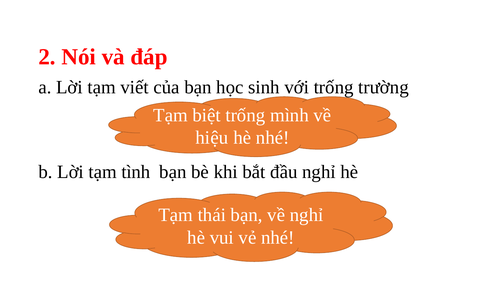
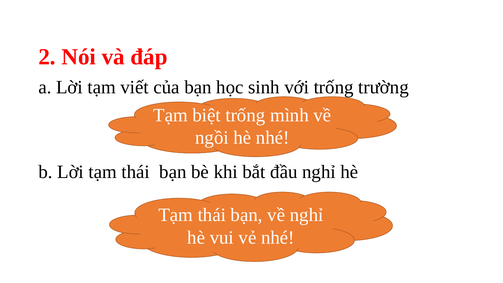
hiệu: hiệu -> ngồi (212, 138)
Lời tạm tình: tình -> thái (136, 172)
